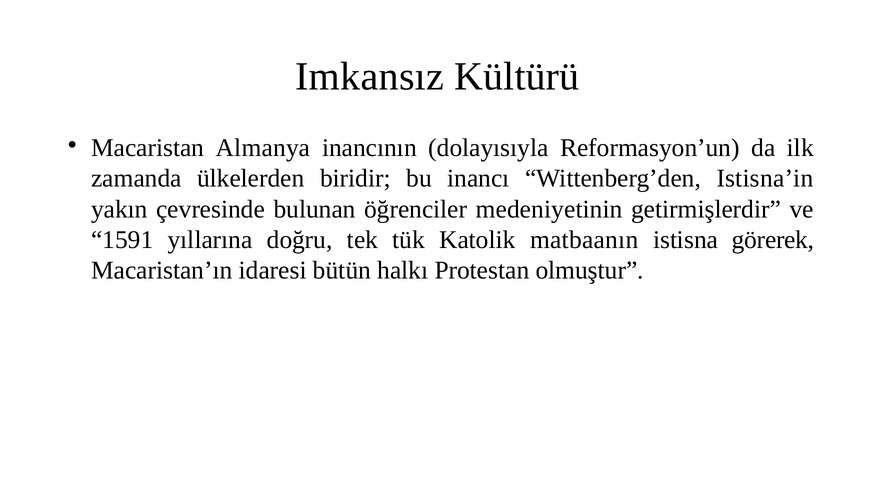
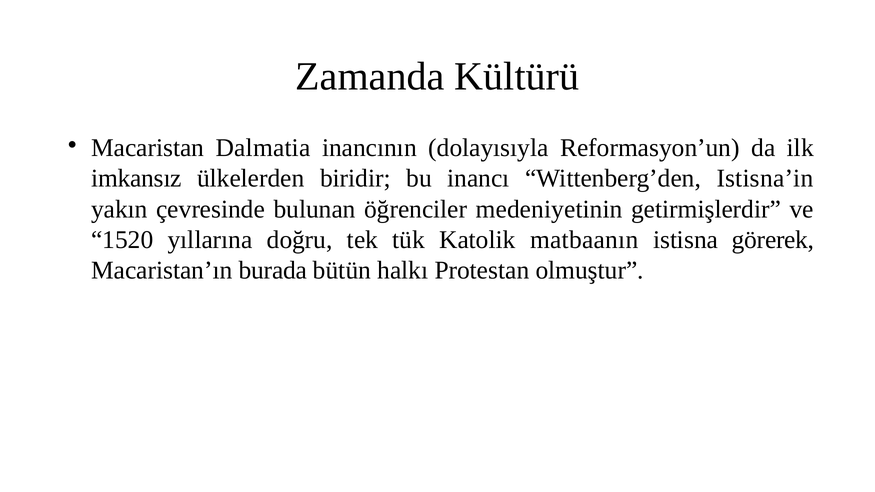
Imkansız: Imkansız -> Zamanda (370, 77)
Almanya: Almanya -> Dalmatia (263, 148)
zamanda: zamanda -> imkansız (136, 179)
1591: 1591 -> 1520 (122, 240)
idaresi: idaresi -> burada (273, 270)
